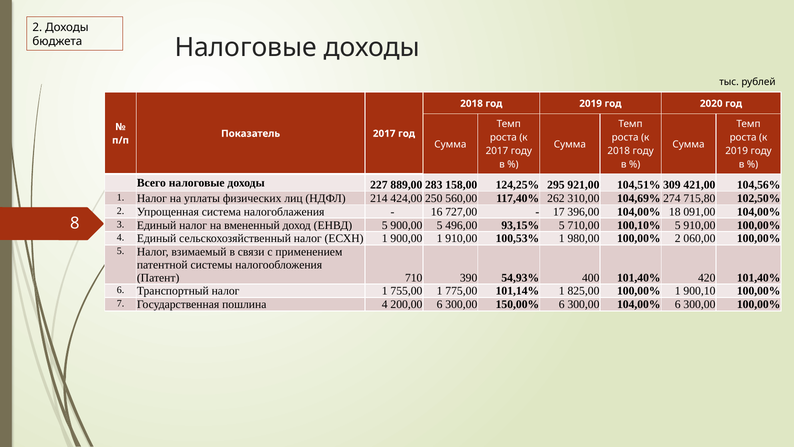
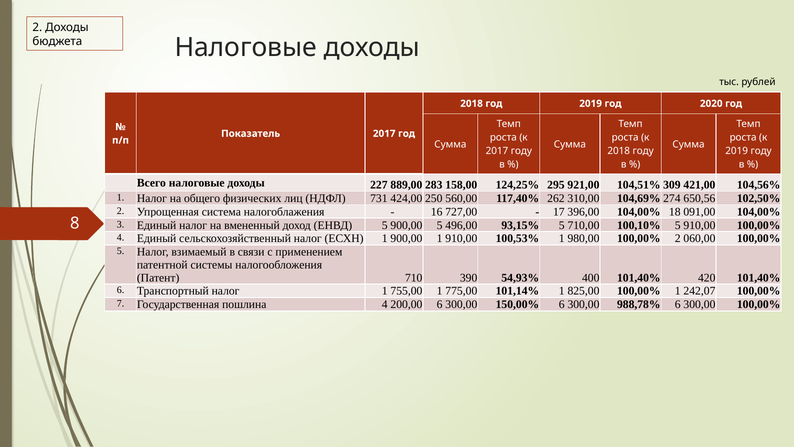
уплаты: уплаты -> общего (202, 198)
214: 214 -> 731 (379, 198)
715,80: 715,80 -> 650,56 (699, 198)
900,10: 900,10 -> 242,07 (699, 291)
300,00 104,00%: 104,00% -> 988,78% (639, 304)
